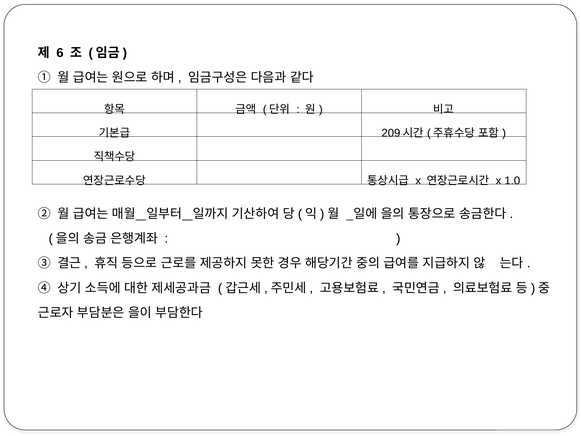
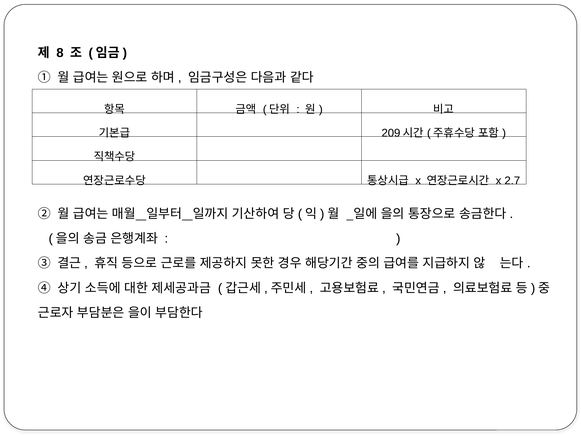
6: 6 -> 8 (60, 53)
1.0: 1.0 -> 2.7 (512, 181)
